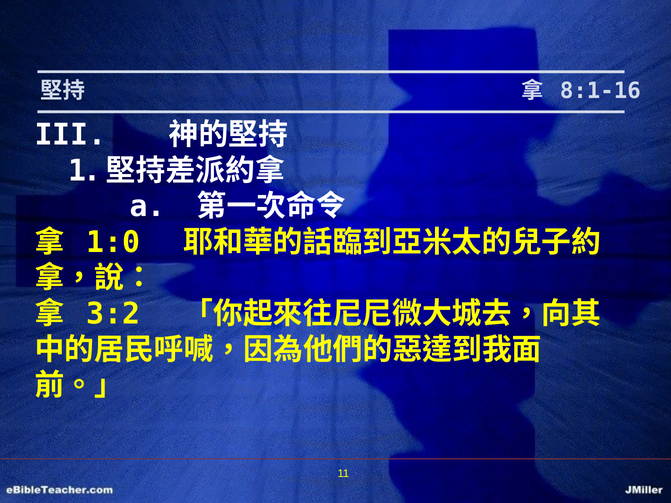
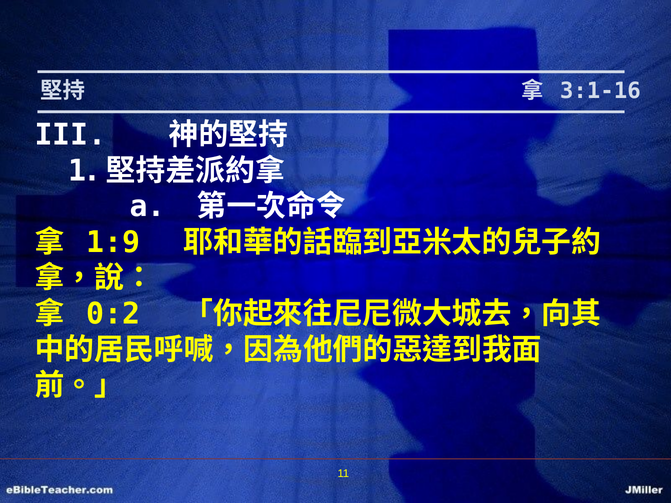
8:1-16: 8:1-16 -> 3:1-16 (600, 91)
1:0: 1:0 -> 1:9 (113, 242)
3:2: 3:2 -> 0:2 (113, 314)
